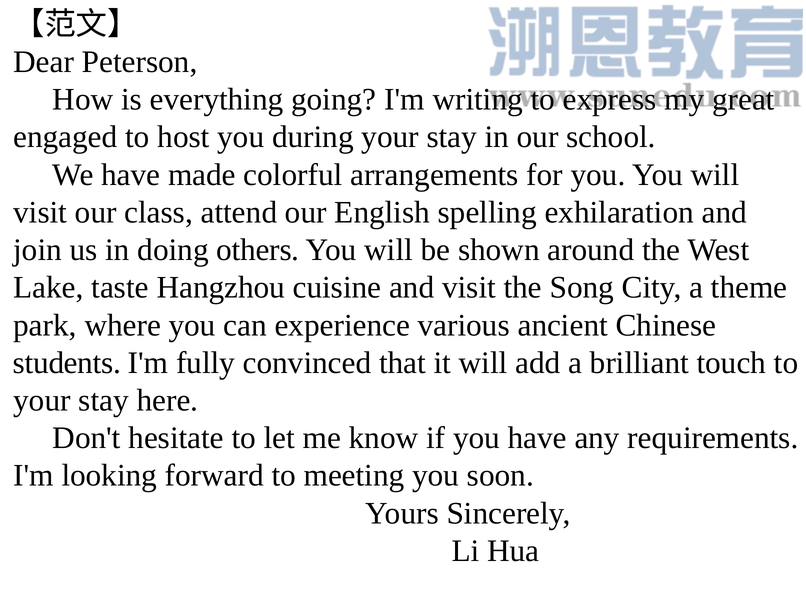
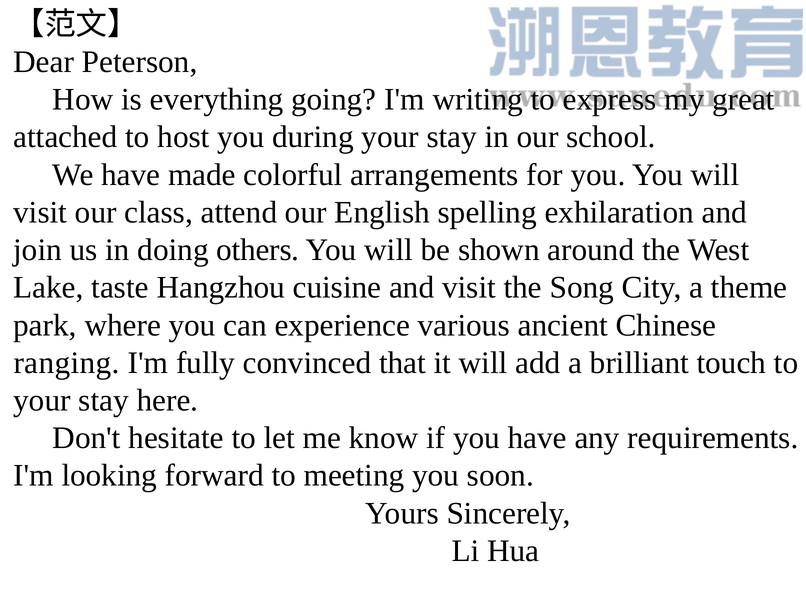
engaged: engaged -> attached (65, 137)
students: students -> ranging (67, 363)
